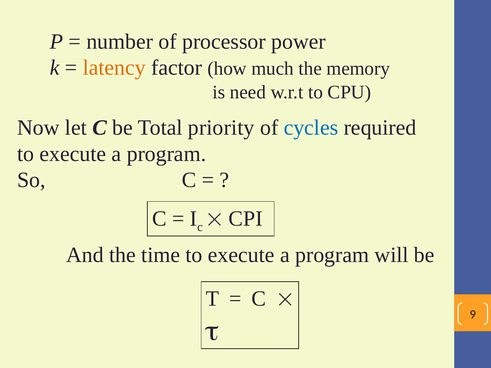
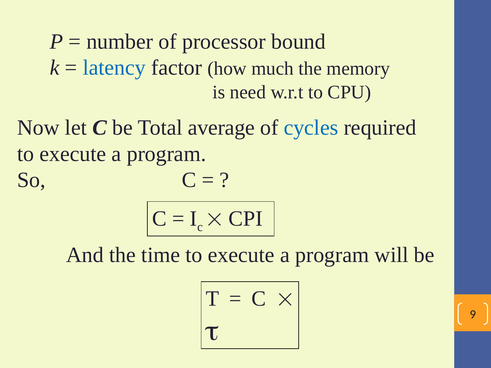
power: power -> bound (298, 42)
latency colour: orange -> blue (114, 68)
priority: priority -> average (221, 128)
